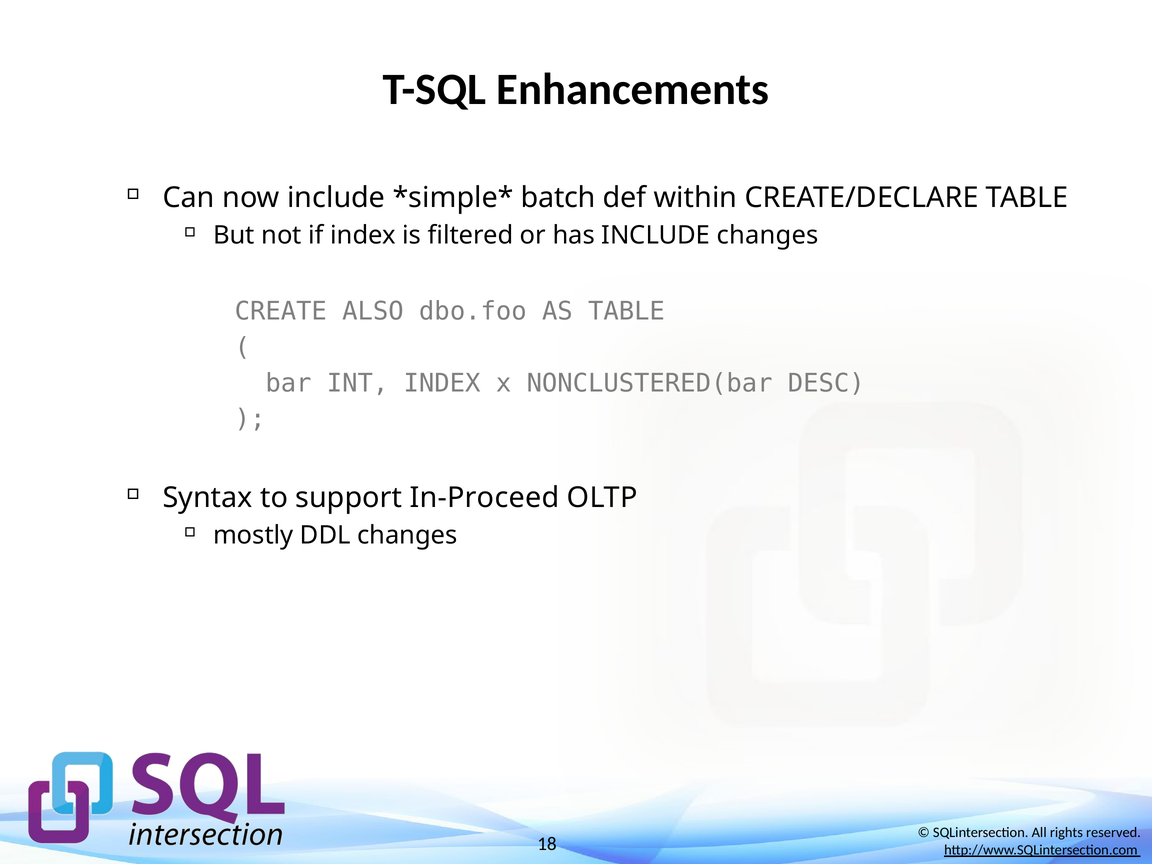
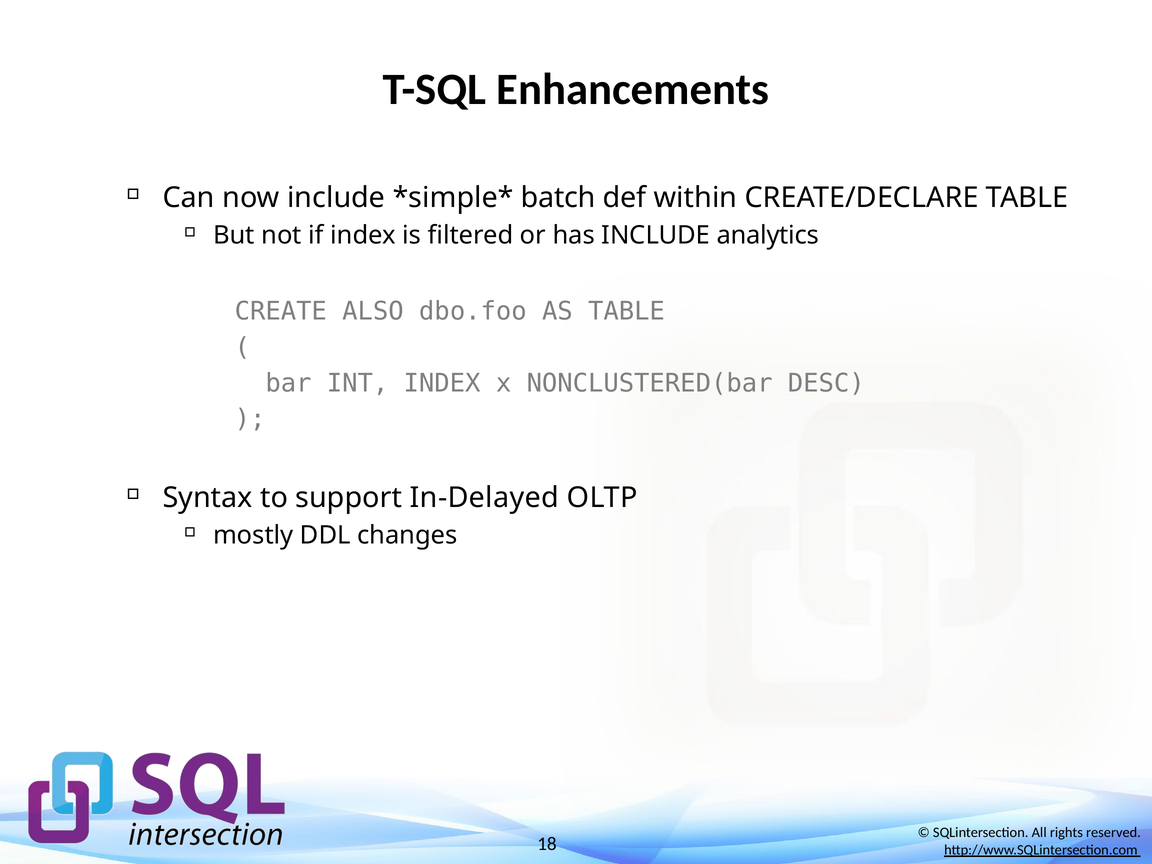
INCLUDE changes: changes -> analytics (768, 235)
In-Proceed: In-Proceed -> In-Delayed (484, 498)
